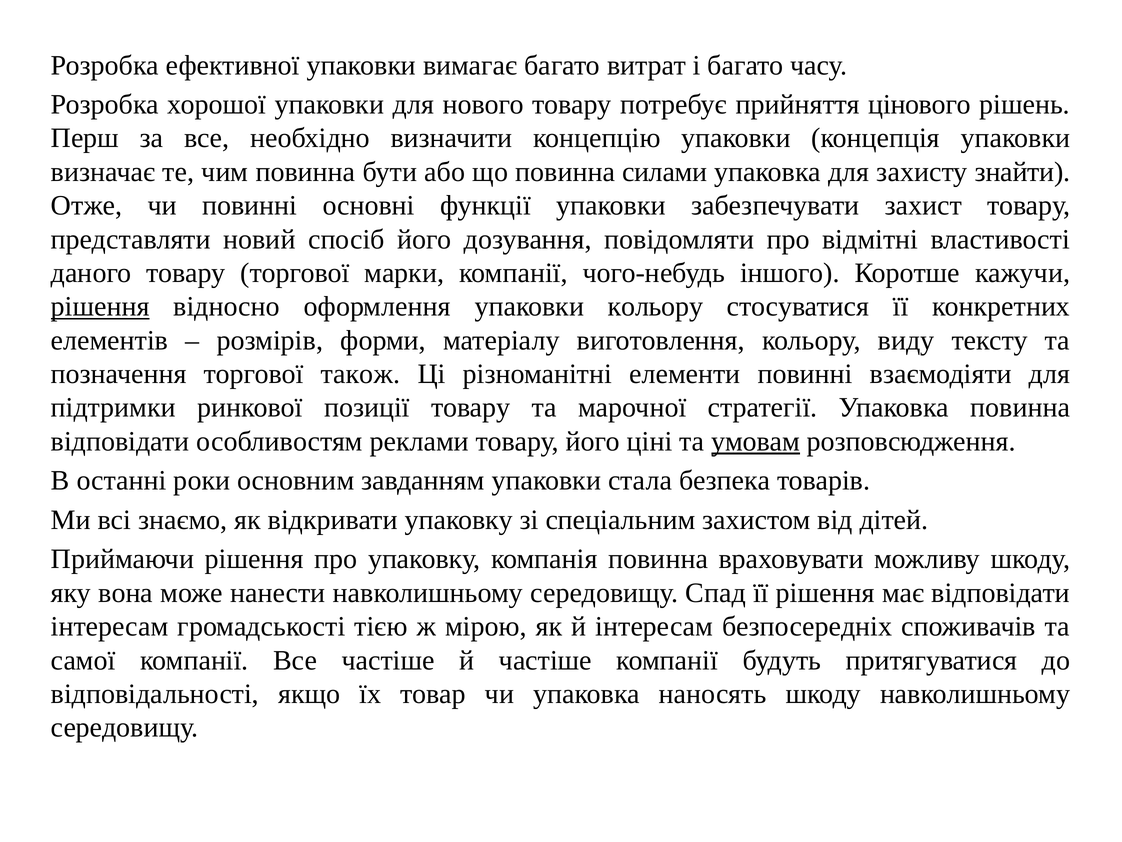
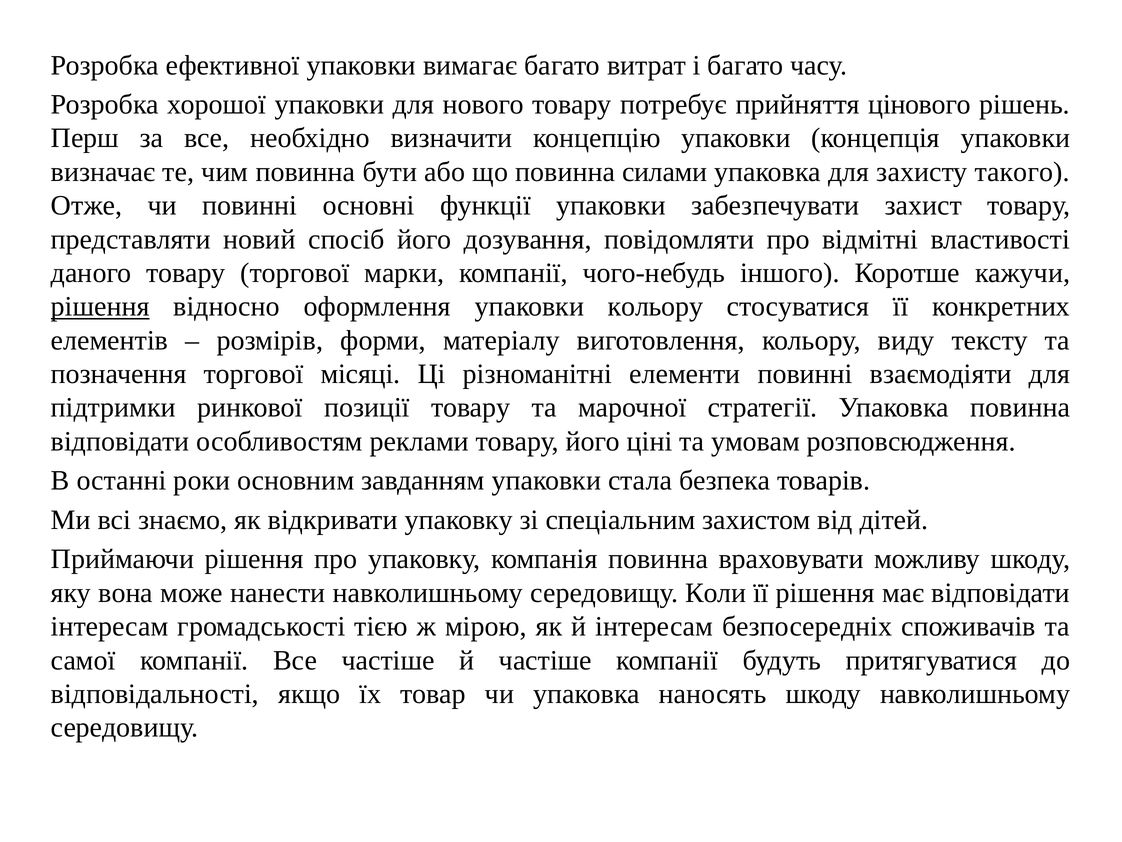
знайти: знайти -> такого (1022, 172)
також: також -> місяці (361, 374)
умовам underline: present -> none (756, 441)
Спад: Спад -> Коли (716, 593)
